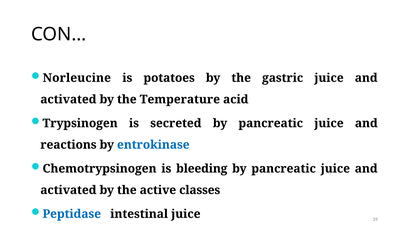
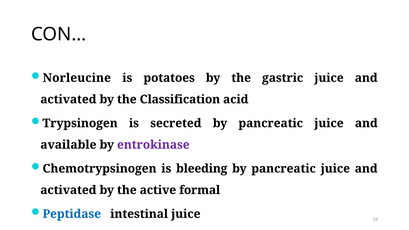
Temperature: Temperature -> Classification (180, 99)
reactions: reactions -> available (68, 145)
entrokinase colour: blue -> purple (153, 145)
classes: classes -> formal (200, 190)
